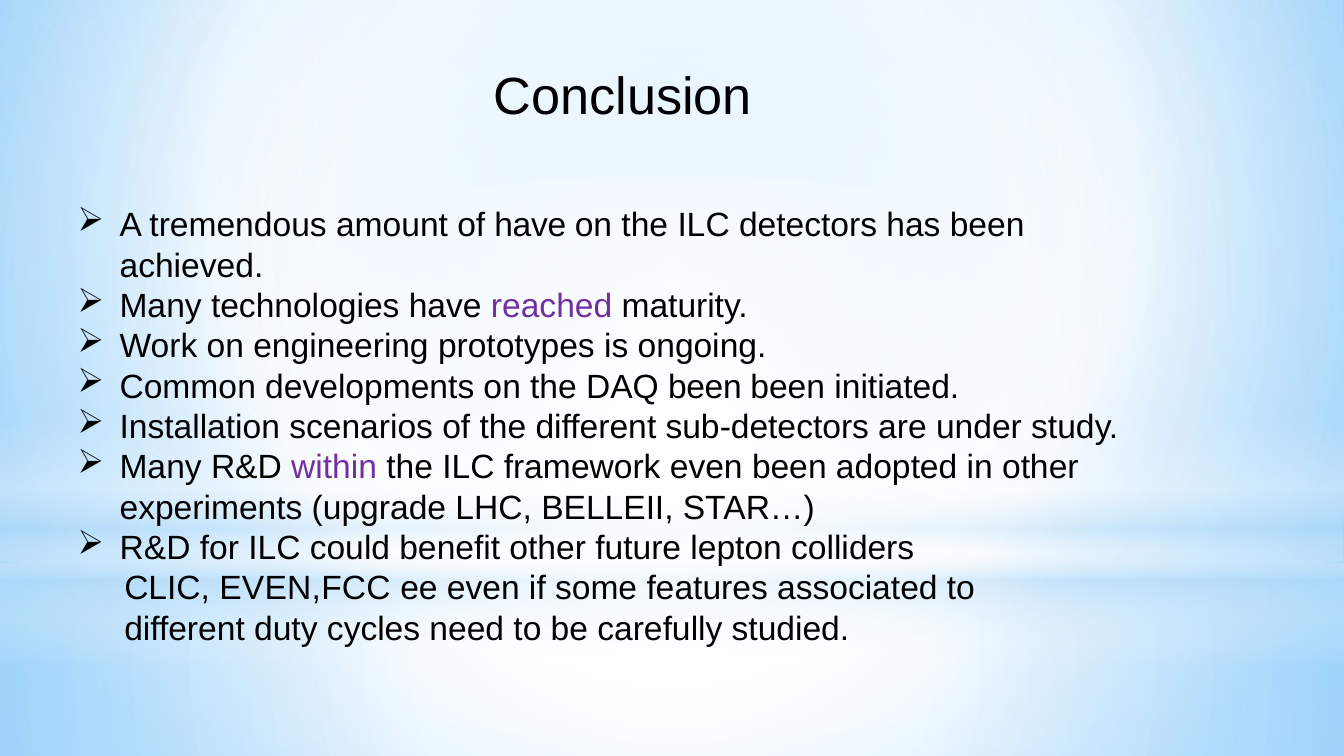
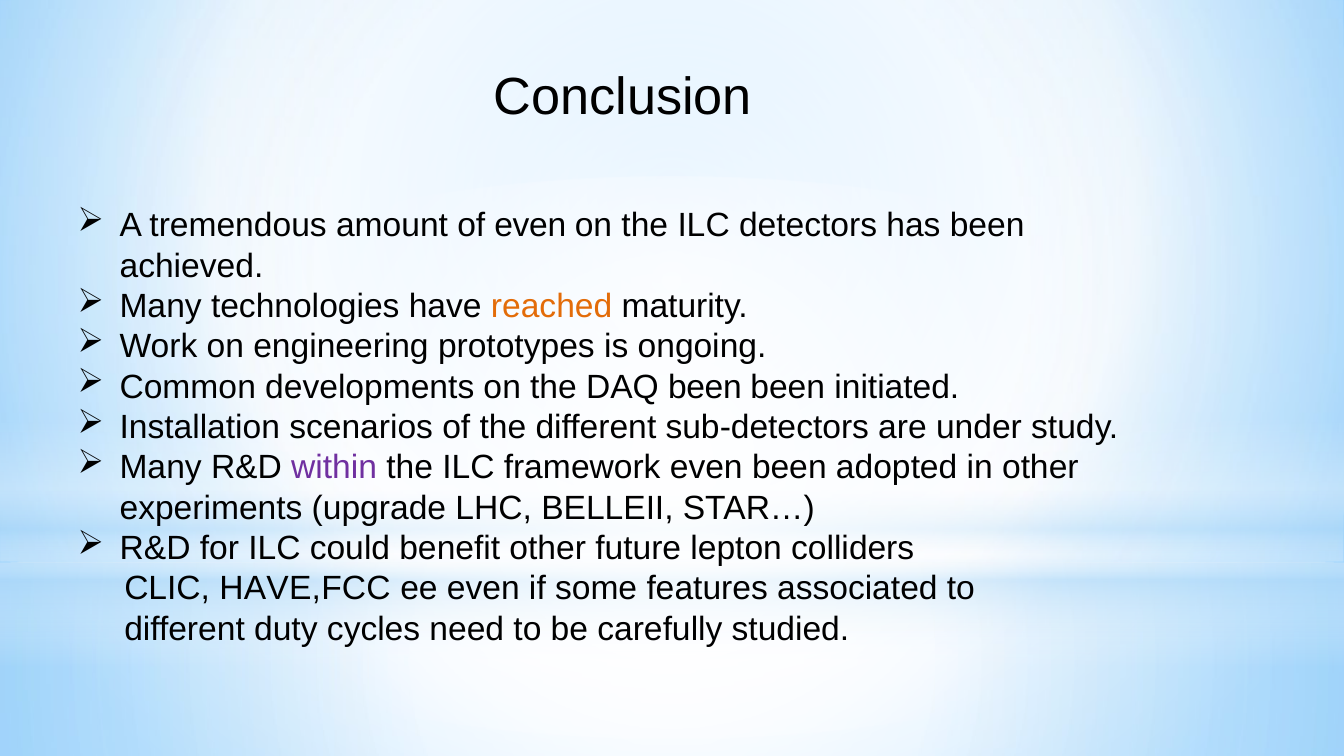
of have: have -> even (530, 226)
reached colour: purple -> orange (552, 307)
EVEN,FCC: EVEN,FCC -> HAVE,FCC (305, 589)
